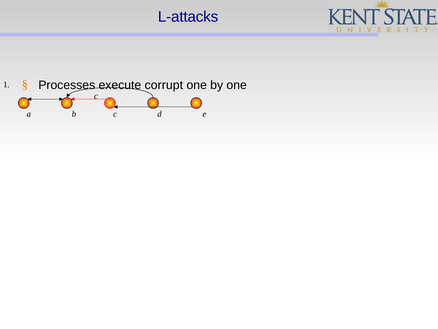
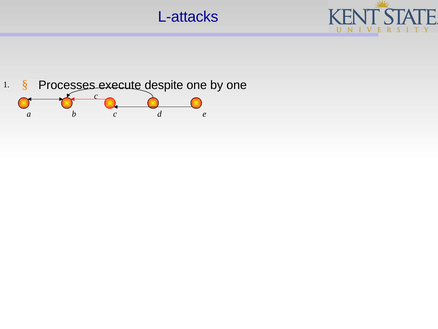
corrupt: corrupt -> despite (164, 85)
